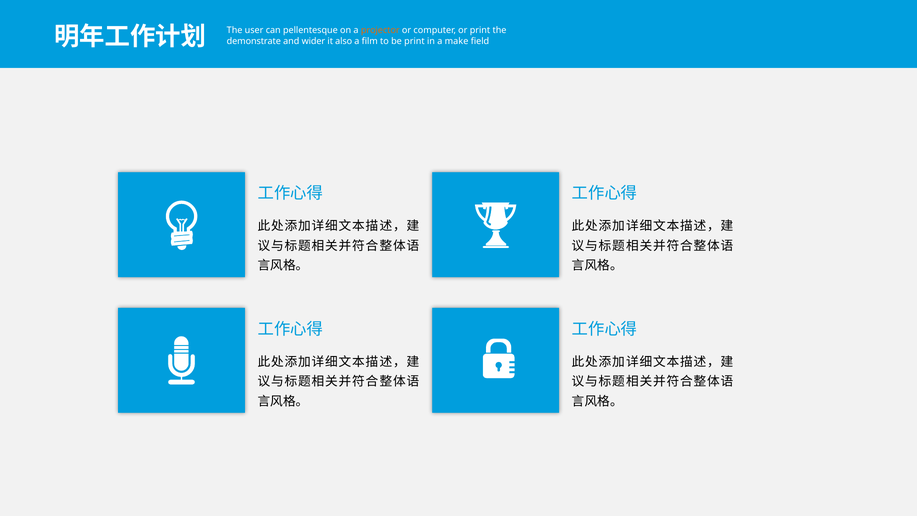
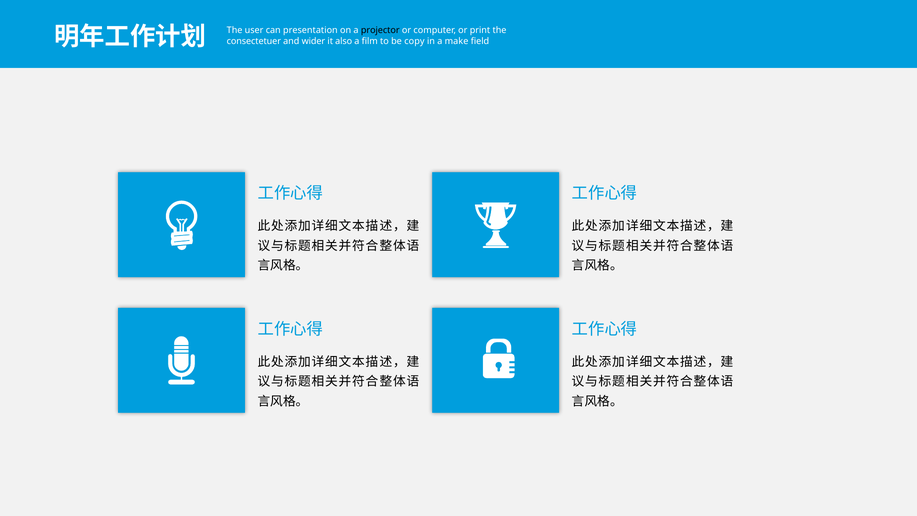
pellentesque: pellentesque -> presentation (310, 30)
projector colour: orange -> black (380, 30)
demonstrate: demonstrate -> consectetuer (254, 41)
be print: print -> copy (414, 41)
